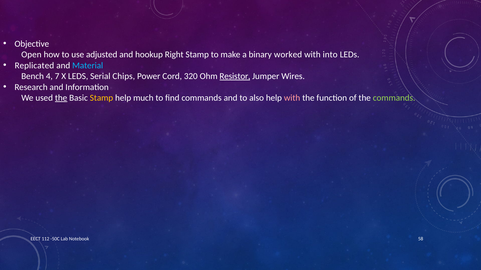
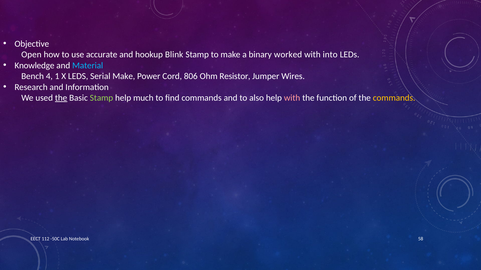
adjusted: adjusted -> accurate (102, 55)
Right: Right -> Blink (174, 55)
Replicated: Replicated -> Knowledge (34, 66)
7: 7 -> 1 (57, 76)
Serial Chips: Chips -> Make (124, 76)
320: 320 -> 806 (191, 76)
Resistor underline: present -> none (235, 76)
Stamp colour: yellow -> light green (101, 98)
commands colour: light green -> yellow (394, 98)
